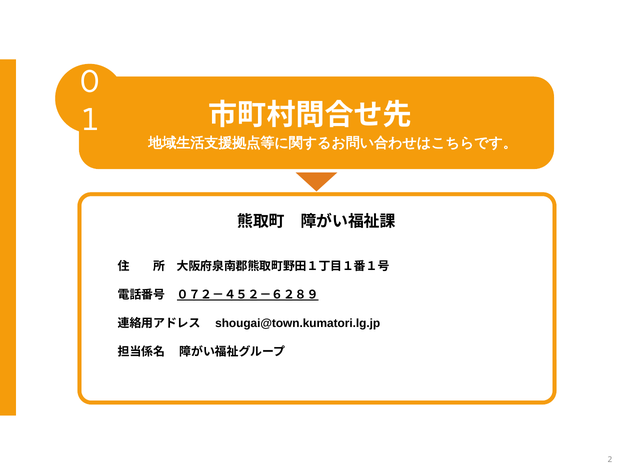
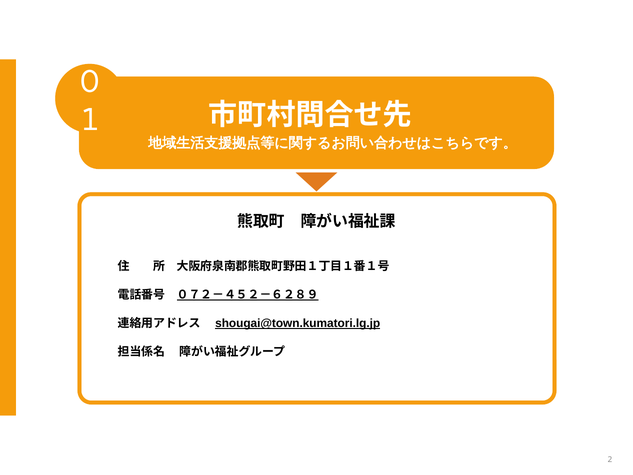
shougai@town.kumatori.lg.jp underline: none -> present (298, 323)
